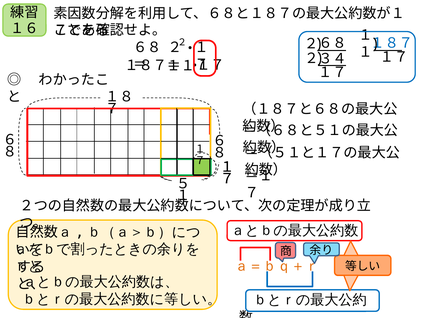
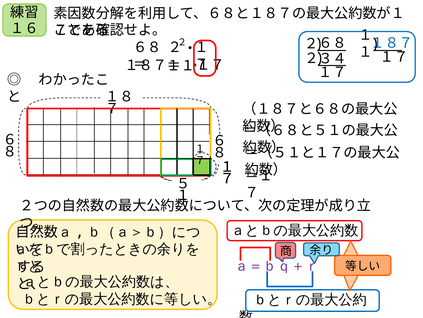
ａ＝ｂｑ＋ｒ colour: orange -> purple (277, 265)
